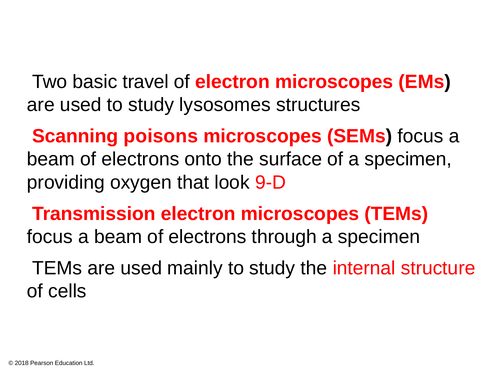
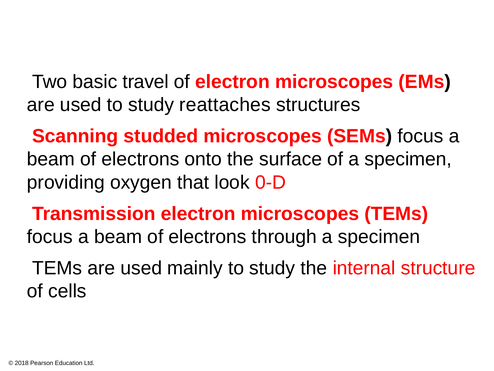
lysosomes: lysosomes -> reattaches (225, 105)
poisons: poisons -> studded (161, 136)
9-D: 9-D -> 0-D (271, 182)
